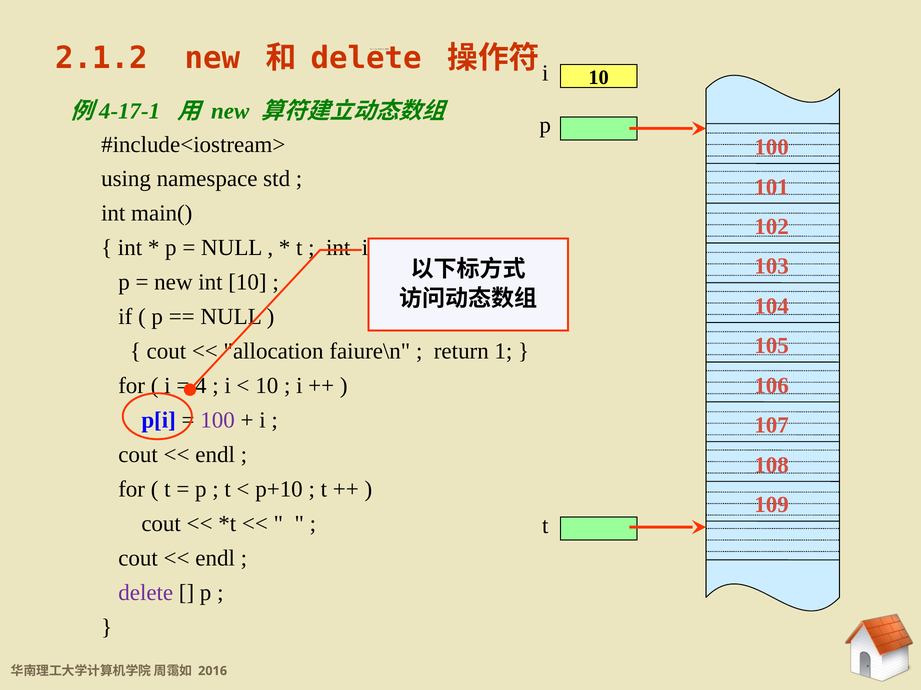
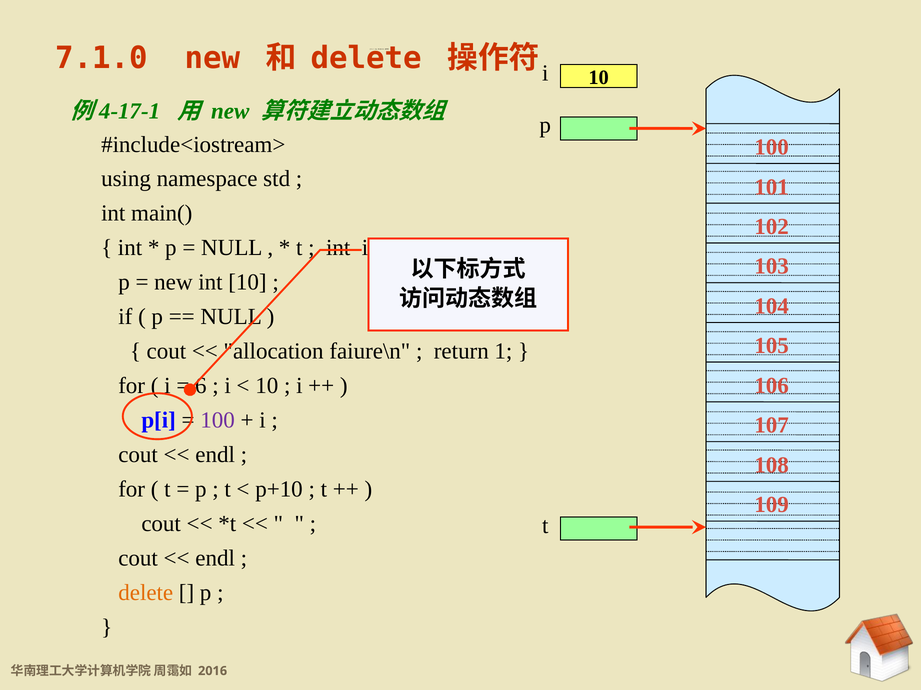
2.1.2: 2.1.2 -> 7.1.0 (102, 58)
4: 4 -> 6 (201, 386)
delete colour: purple -> orange (146, 593)
